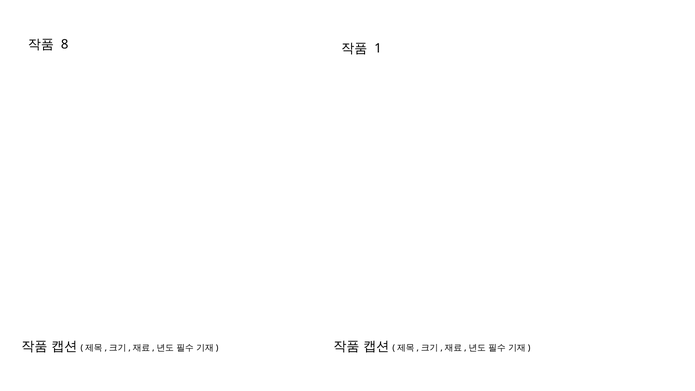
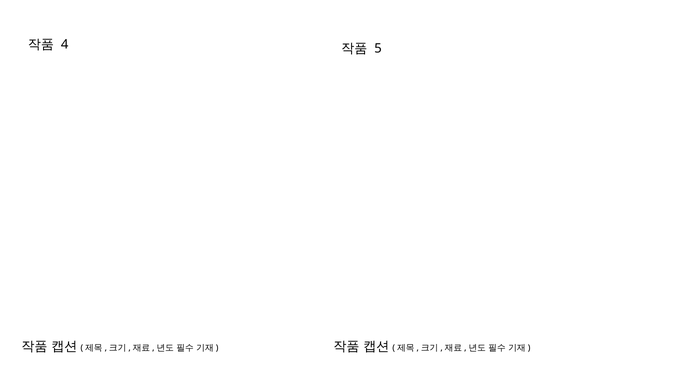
8: 8 -> 4 (65, 45)
1: 1 -> 5 (378, 49)
